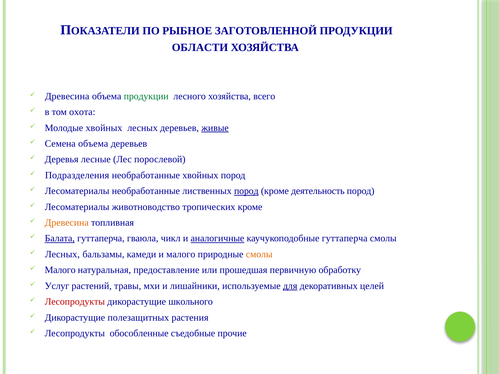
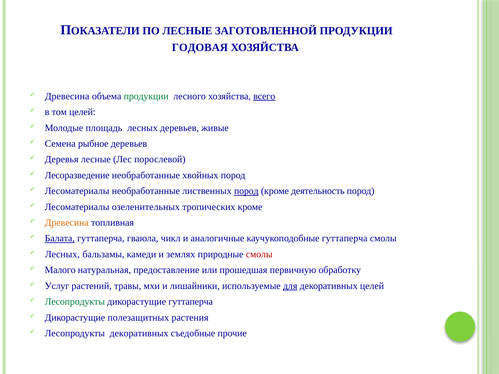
ПО РЫБНОЕ: РЫБНОЕ -> ЛЕСНЫЕ (187, 31)
ОБЛАСТИ: ОБЛАСТИ -> ГОДОВАЯ (200, 47)
всего underline: none -> present (264, 96)
том охота: охота -> целей (82, 112)
Молодые хвойных: хвойных -> площадь (104, 128)
живые underline: present -> none (215, 128)
Семена объема: объема -> рыбное (93, 144)
Подразделения: Подразделения -> Лесоразведение (77, 175)
животноводство: животноводство -> озеленительных (146, 207)
аналогичные underline: present -> none (217, 239)
и малого: малого -> землях (181, 254)
смолы colour: orange -> red (259, 254)
Лесопродукты colour: red -> green (75, 302)
дикорастущие школьного: школьного -> гуттаперча (191, 302)
Лесопродукты обособленные: обособленные -> декоративных (139, 334)
